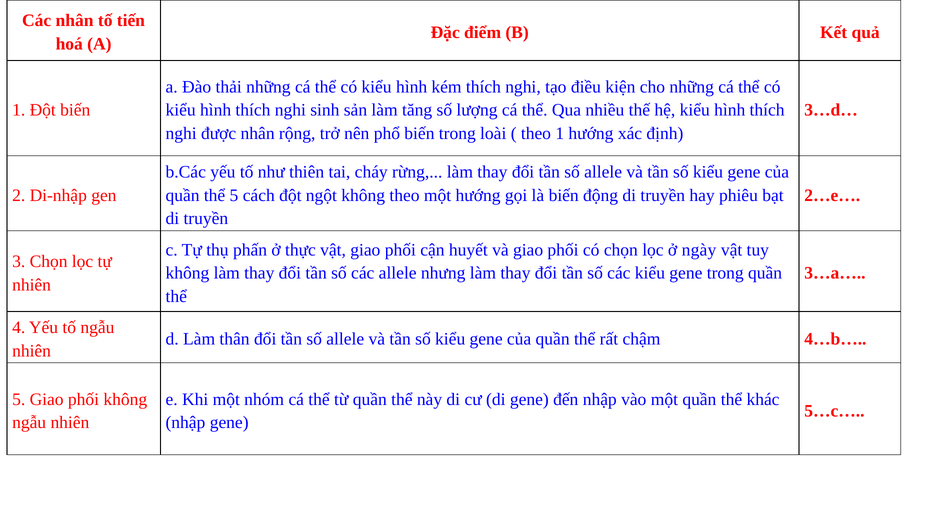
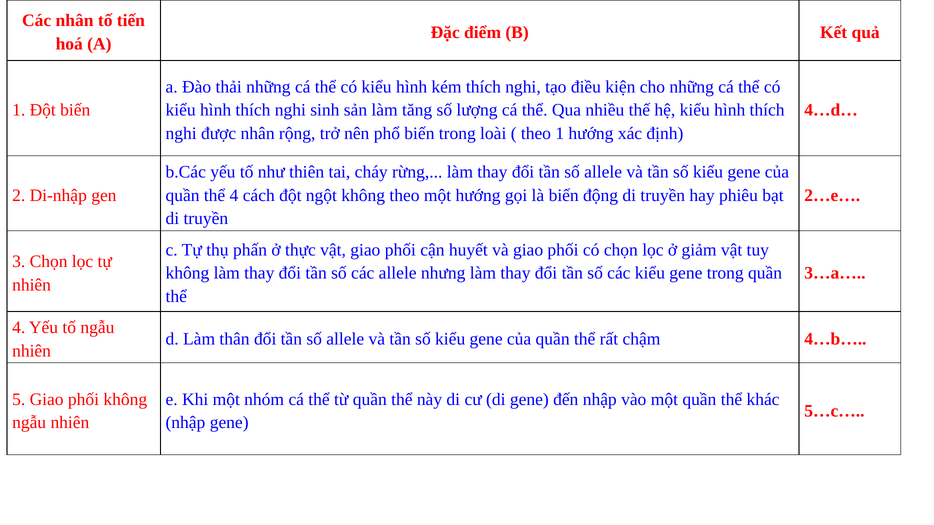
3…d…: 3…d… -> 4…d… (831, 110)
thể 5: 5 -> 4 (234, 195)
ngày: ngày -> giảm (699, 250)
